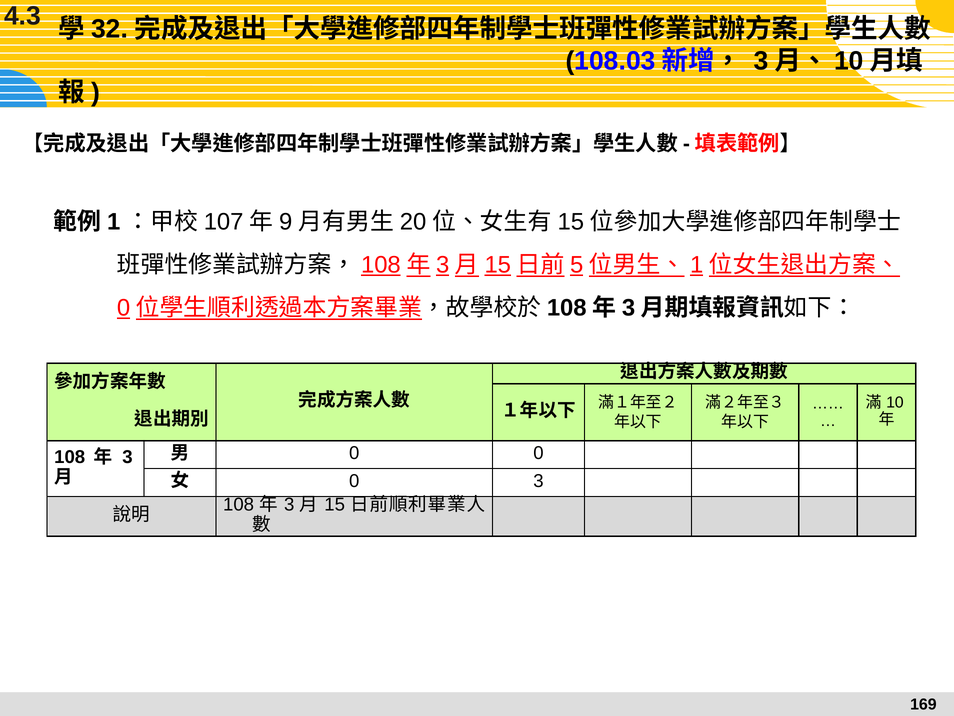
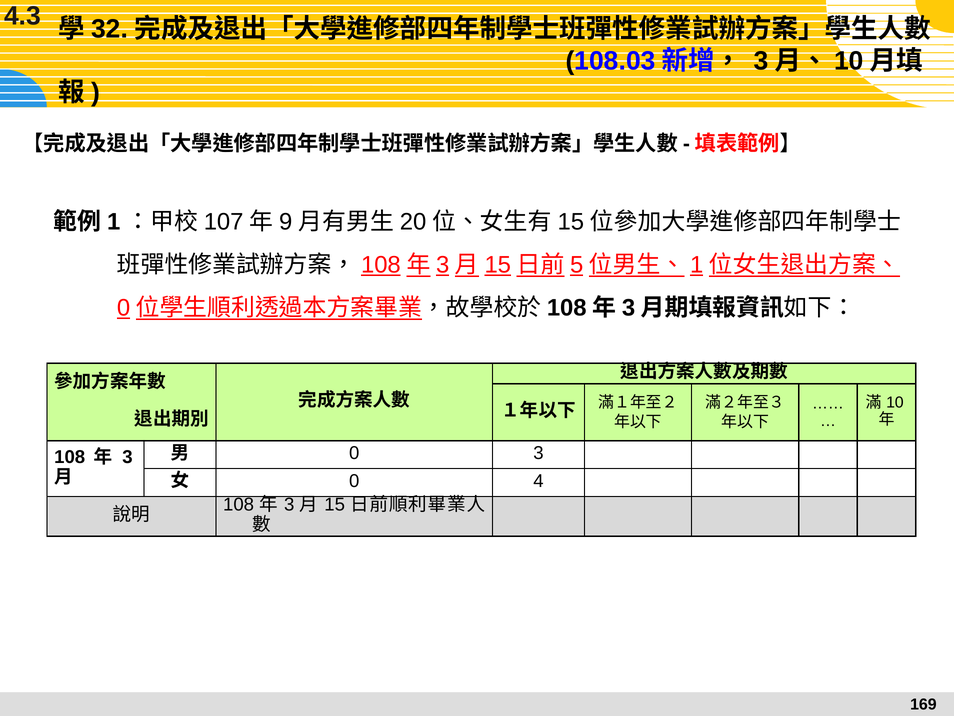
0 0: 0 -> 3 (538, 453)
0 3: 3 -> 4 (538, 481)
